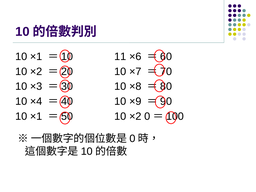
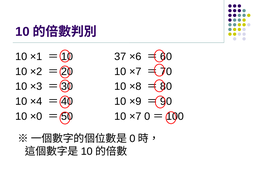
11: 11 -> 37 (120, 57)
×1: ×1 -> ×0 (36, 116)
×2: ×2 -> ×7 (135, 116)
